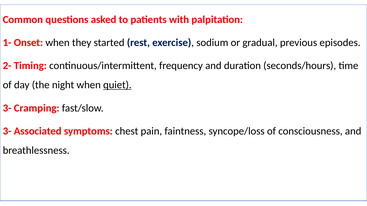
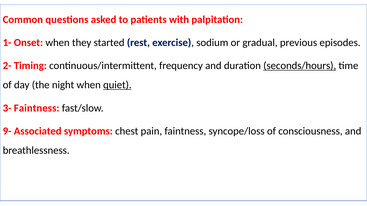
seconds/hours underline: none -> present (300, 66)
3- Cramping: Cramping -> Faintness (37, 108)
3-: 3- -> 9- (7, 131)
